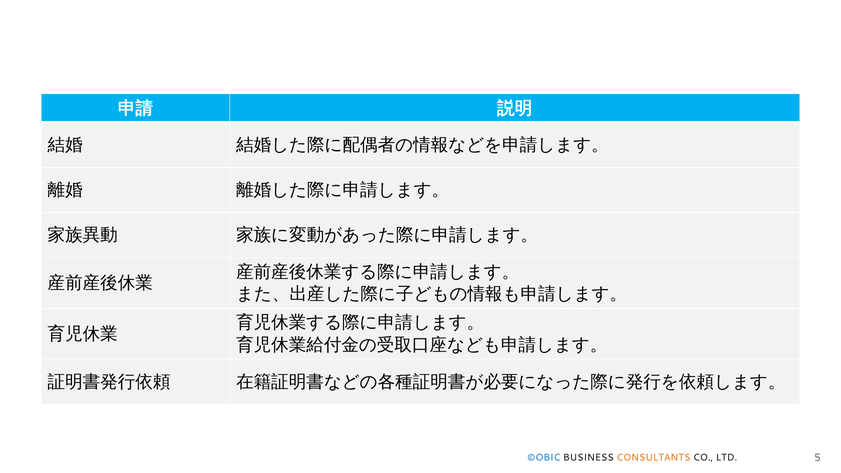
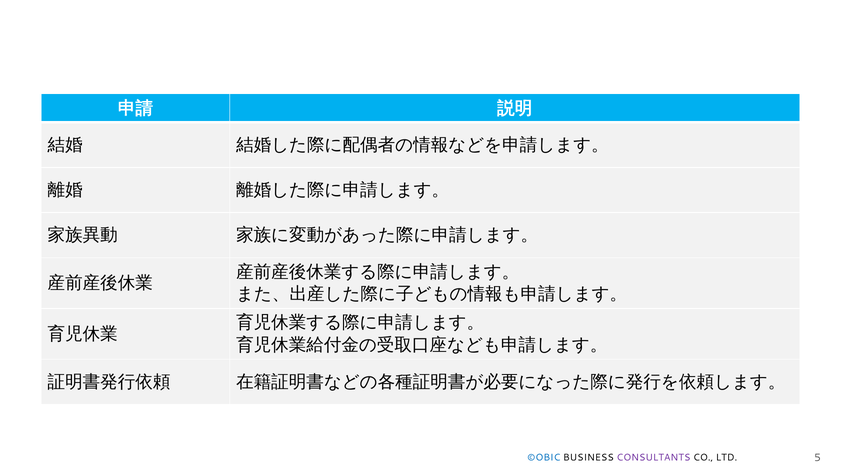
CONSULTANTS colour: orange -> purple (653, 457)
